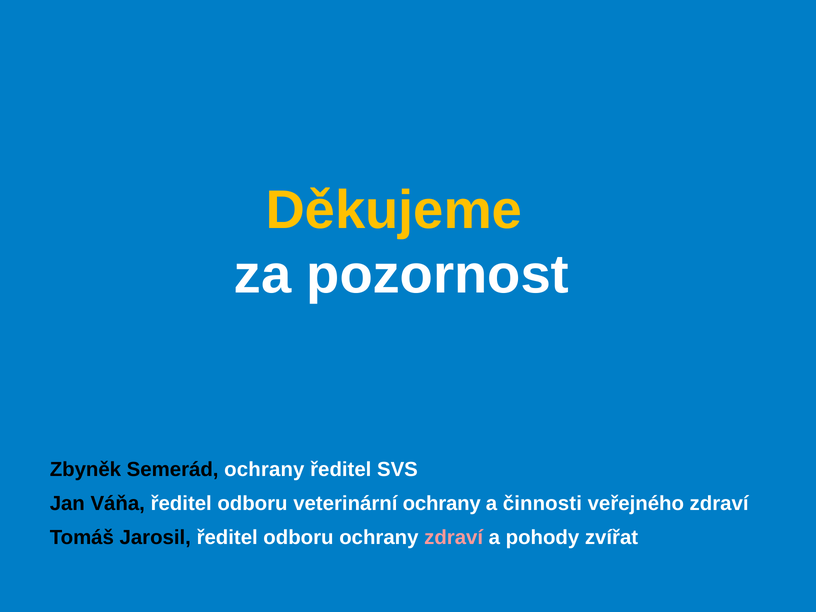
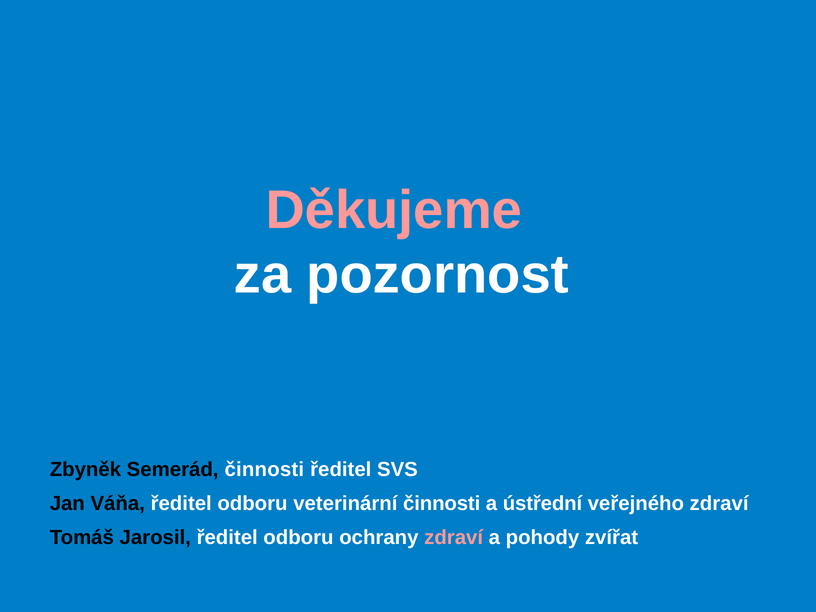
Děkujeme colour: yellow -> pink (394, 210)
Semerád ochrany: ochrany -> činnosti (264, 470)
veterinární ochrany: ochrany -> činnosti (442, 504)
činnosti: činnosti -> ústřední (542, 504)
